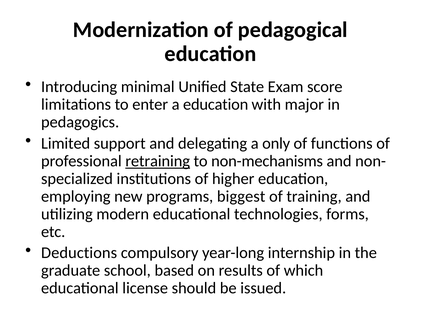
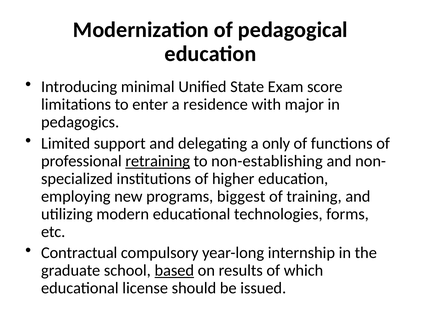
a education: education -> residence (216, 104)
non-mechanisms: non-mechanisms -> non-establishing (267, 161)
Deductions: Deductions -> Contractual (79, 253)
based underline: none -> present (174, 270)
